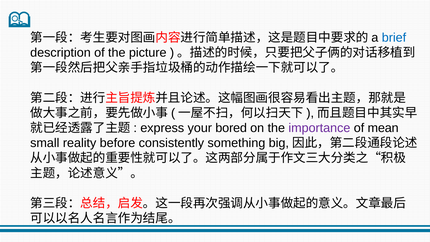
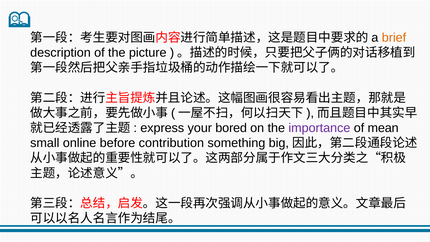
brief colour: blue -> orange (394, 38)
reality: reality -> online (80, 143)
consistently: consistently -> contribution (171, 143)
